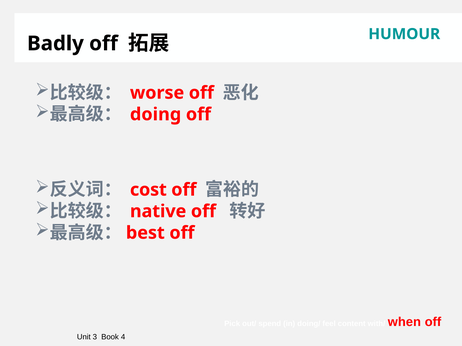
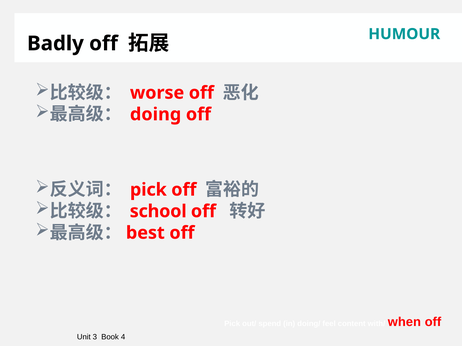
cost: cost -> pick (148, 190)
native: native -> school (158, 212)
